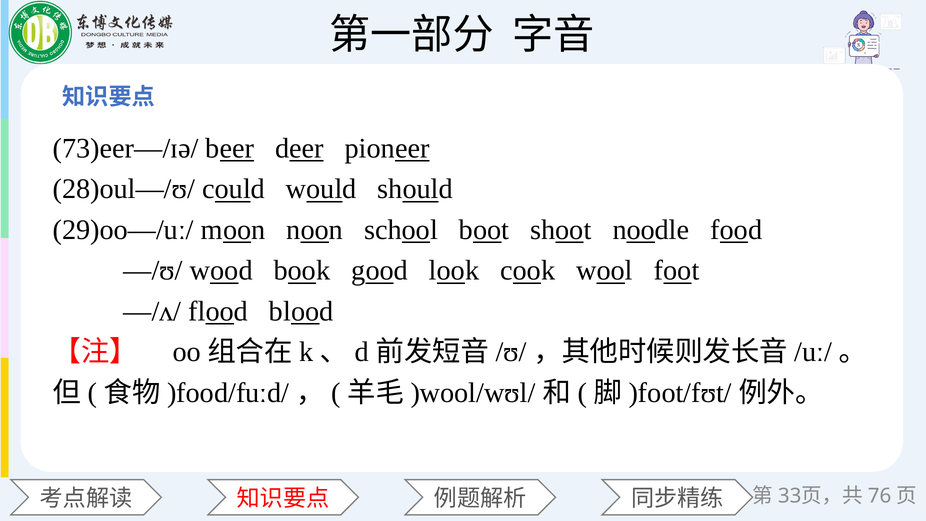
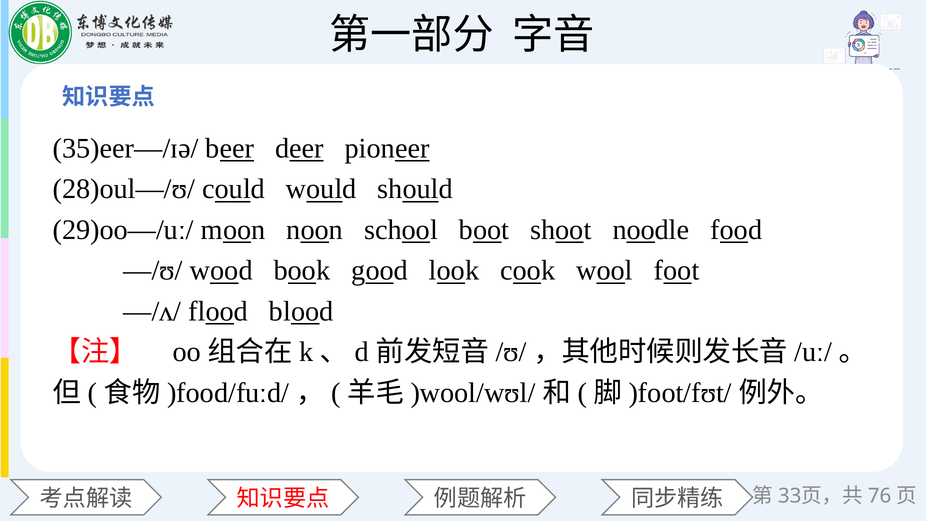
73)eer—/ɪə/: 73)eer—/ɪə/ -> 35)eer—/ɪə/ (126, 148)
